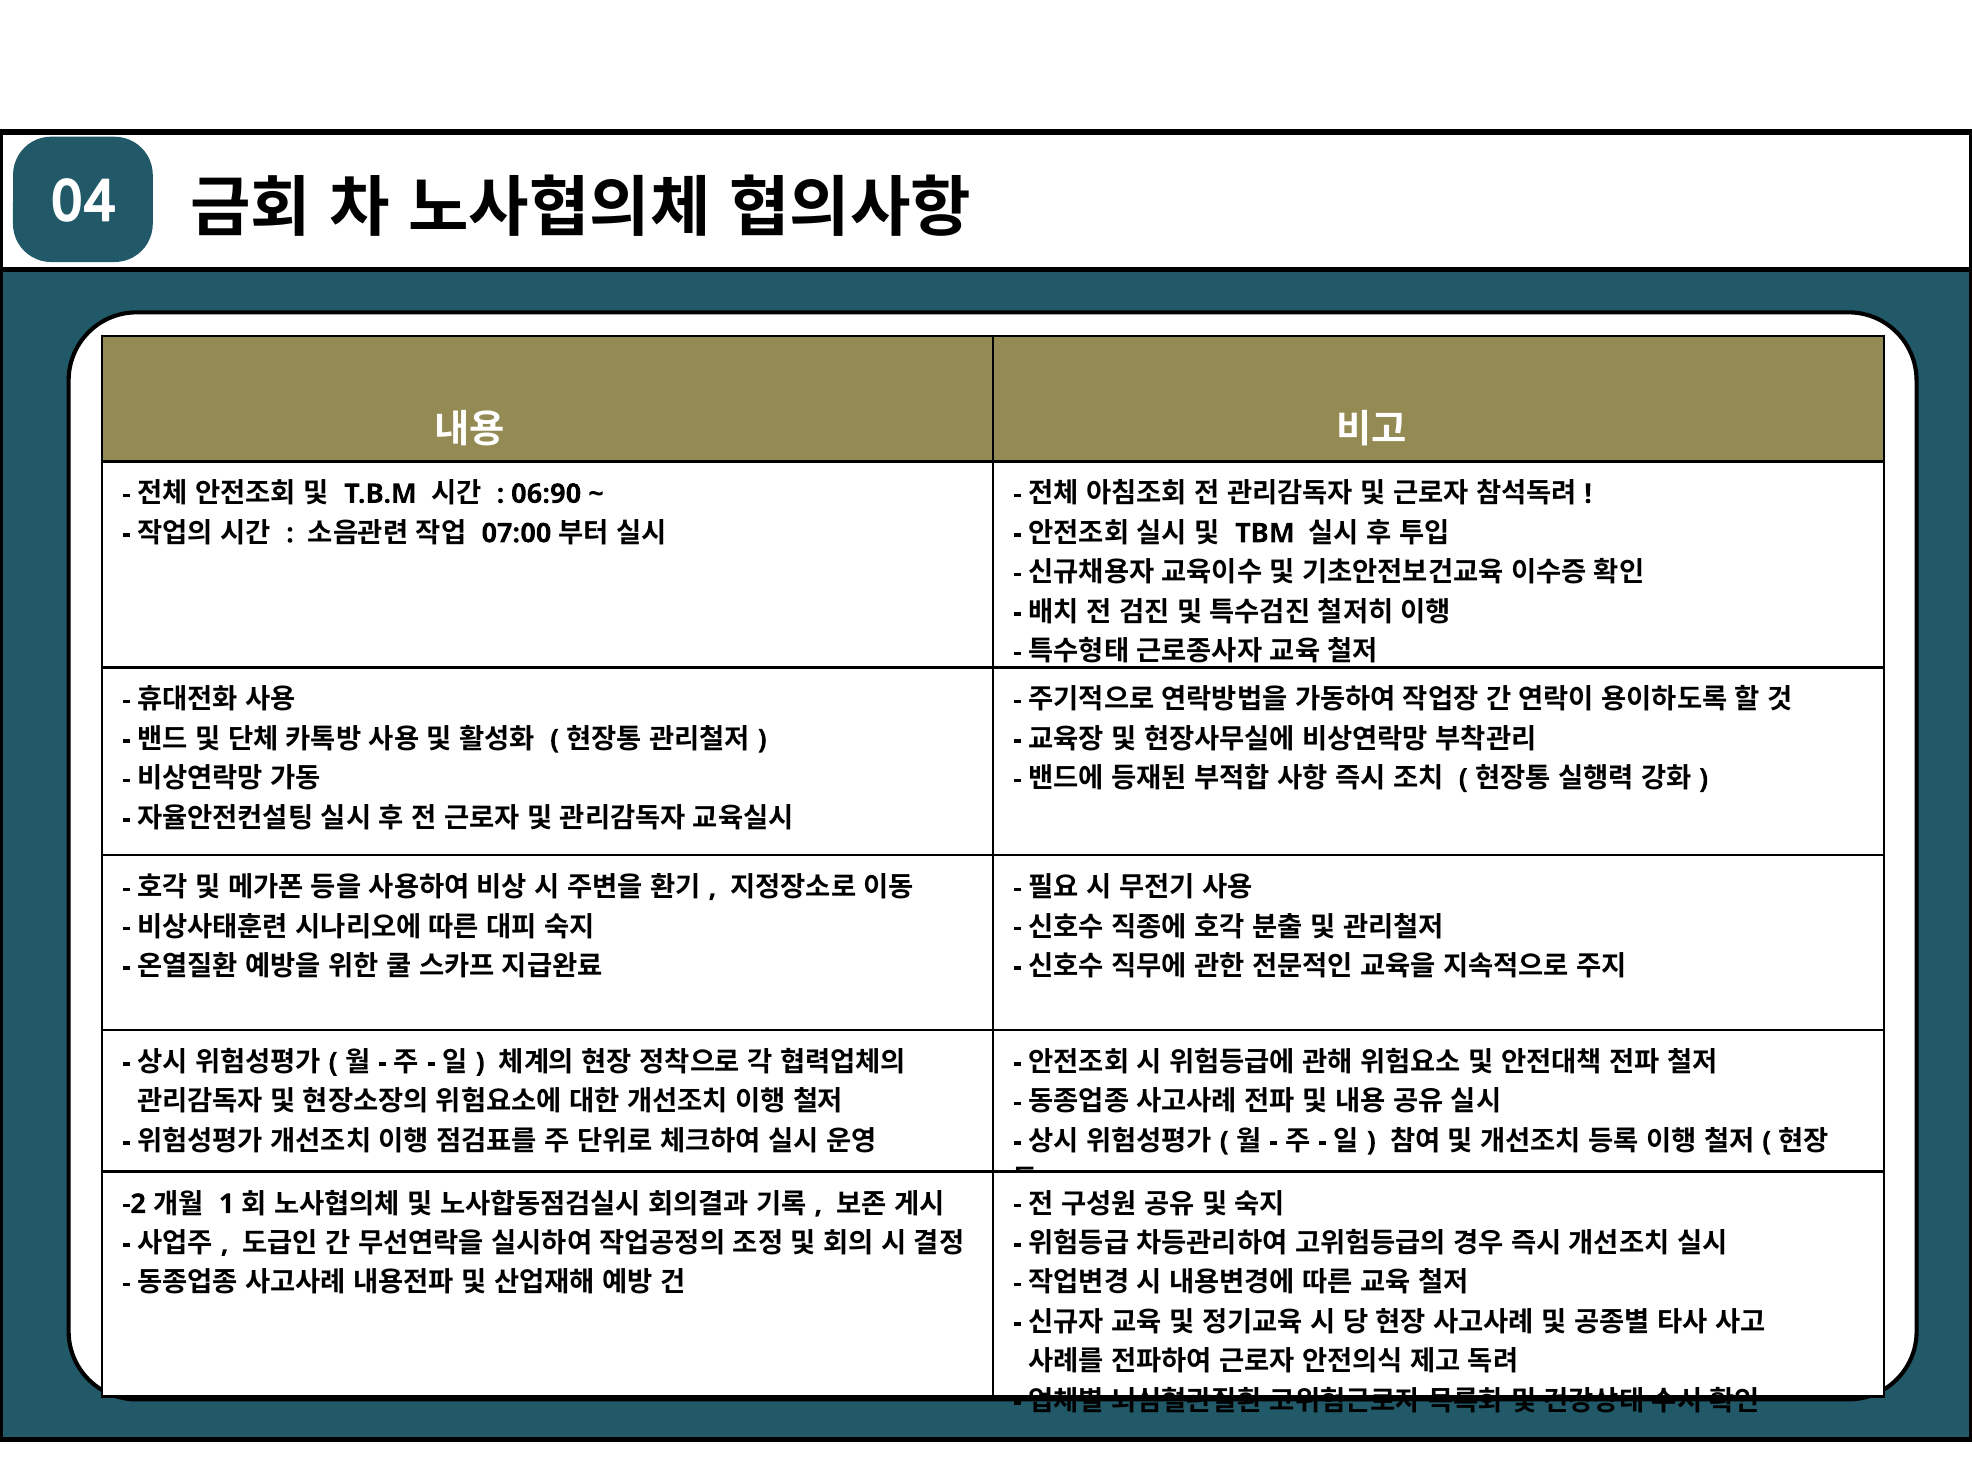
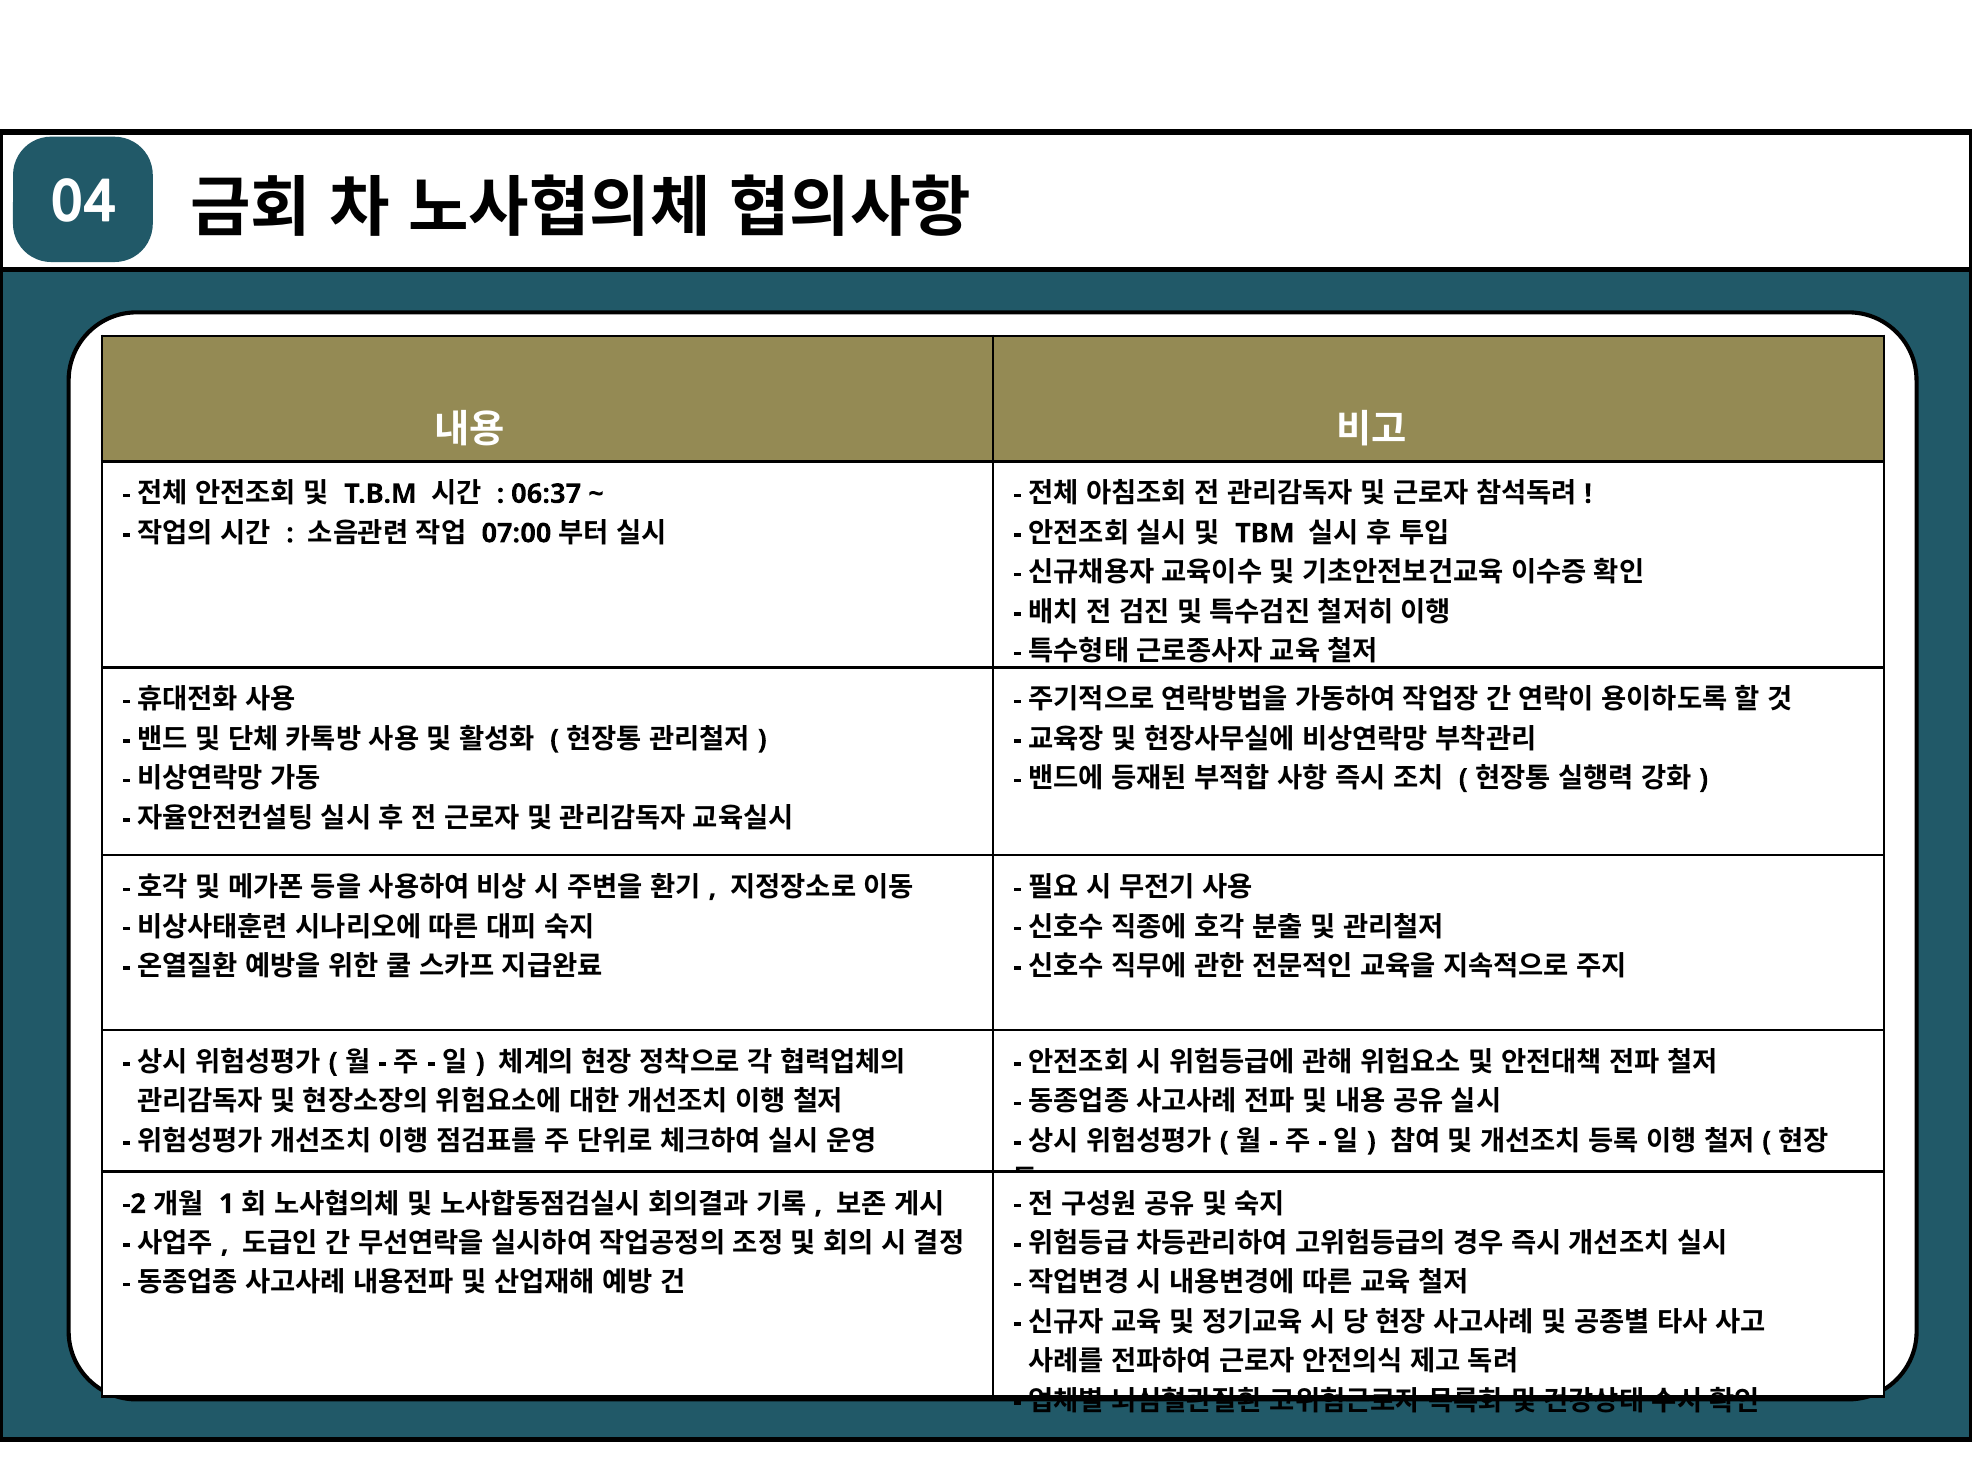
06:90: 06:90 -> 06:37 (546, 494)
